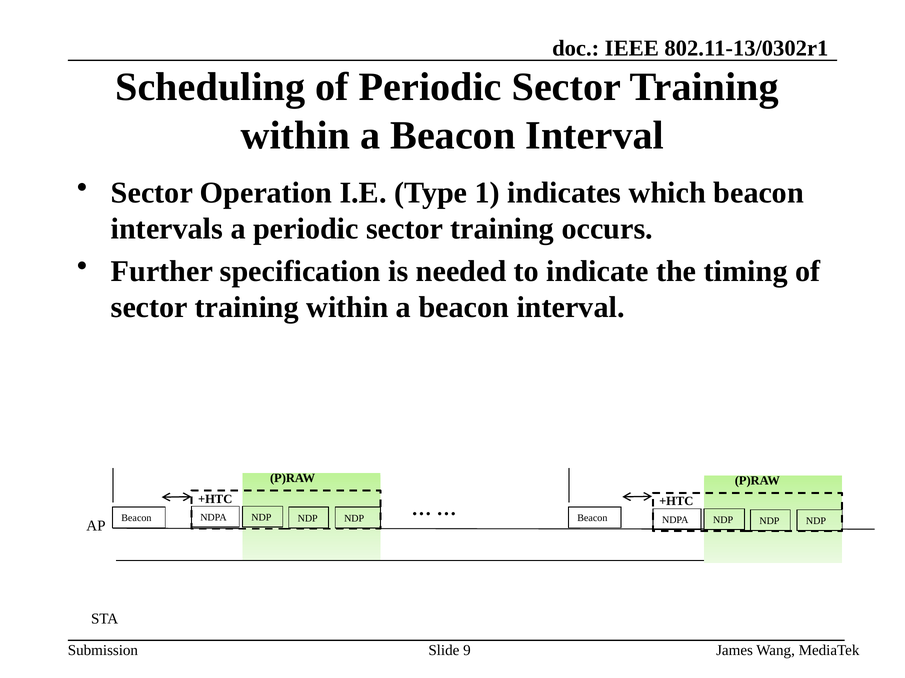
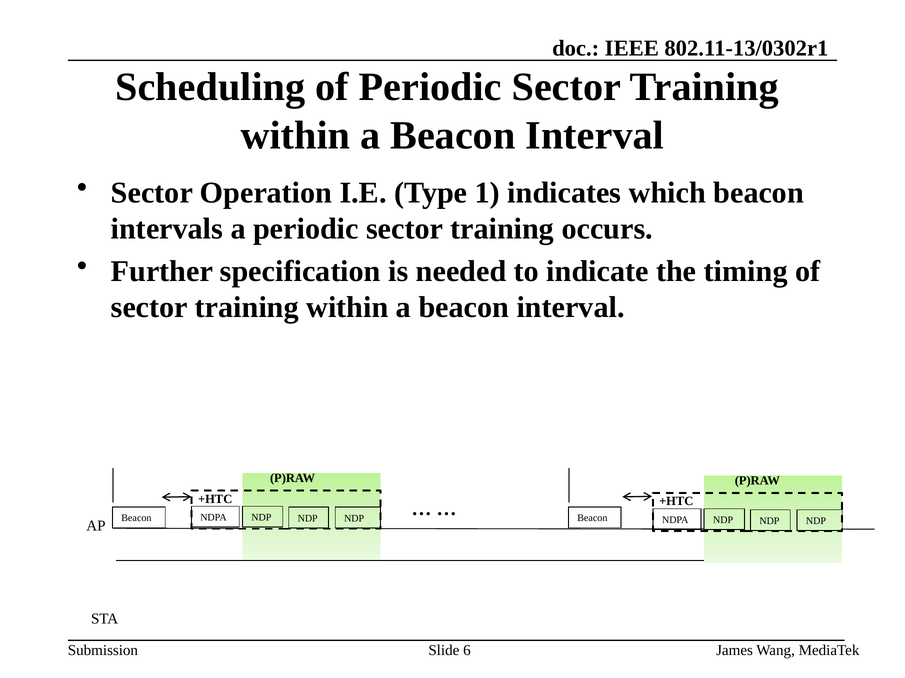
9: 9 -> 6 (467, 651)
